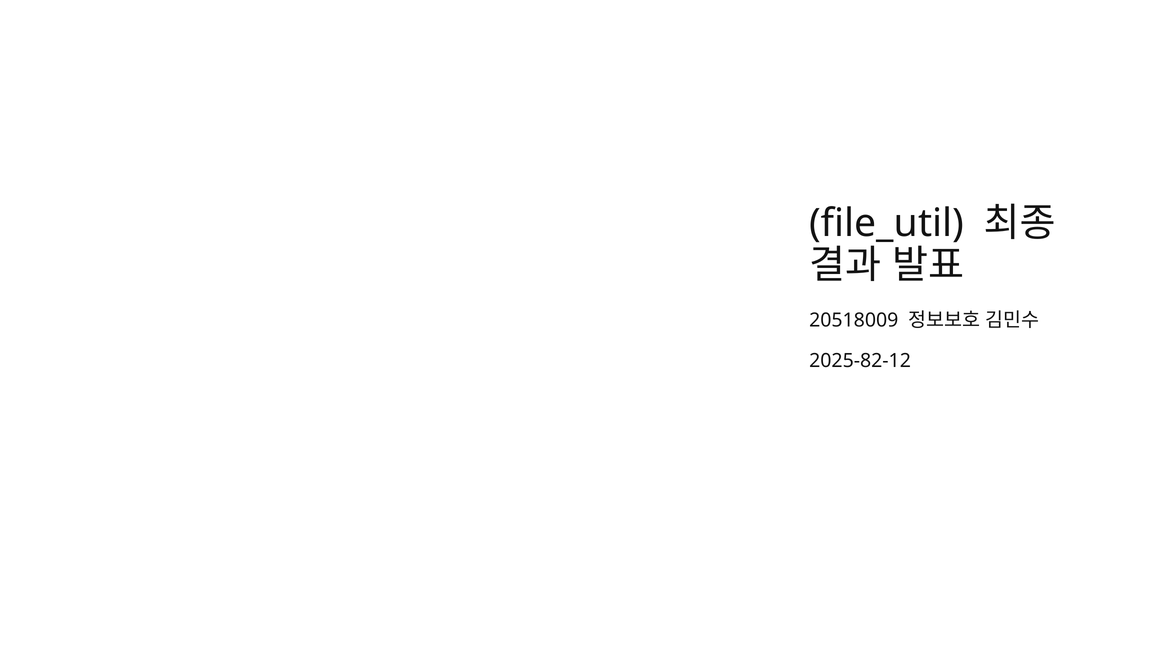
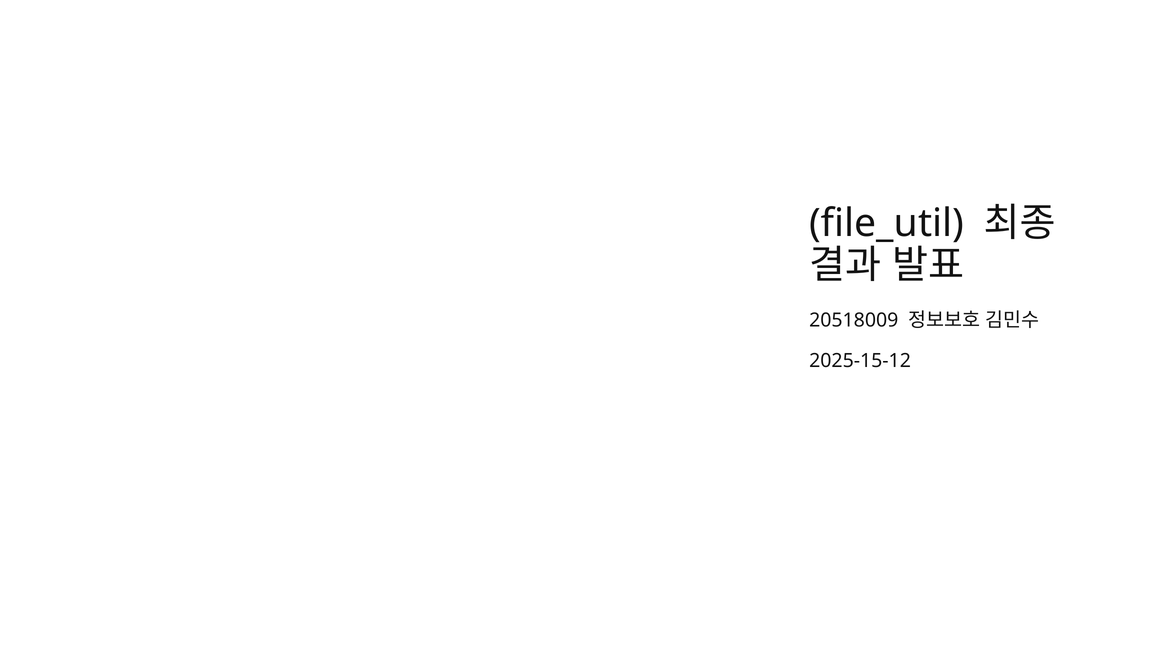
2025-82-12: 2025-82-12 -> 2025-15-12 (860, 361)
